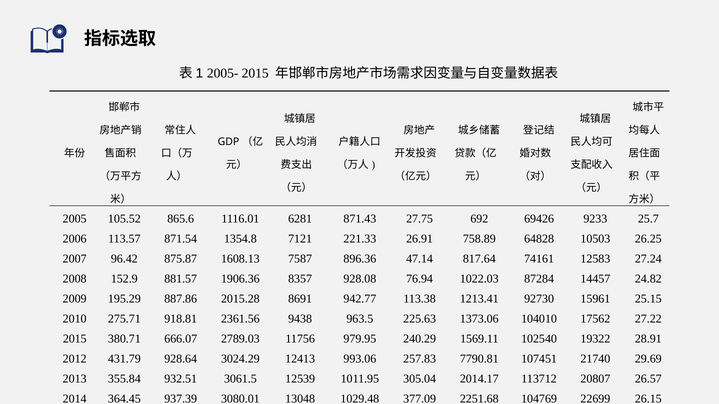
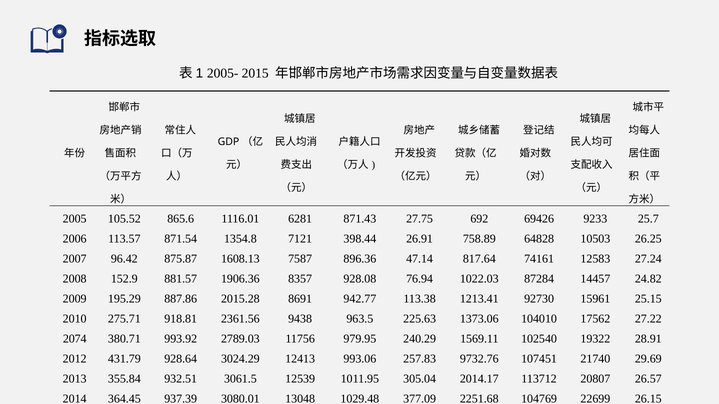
221.33: 221.33 -> 398.44 (360, 239)
2015: 2015 -> 2074 (75, 339)
666.07: 666.07 -> 993.92 (181, 339)
7790.81: 7790.81 -> 9732.76 (479, 359)
